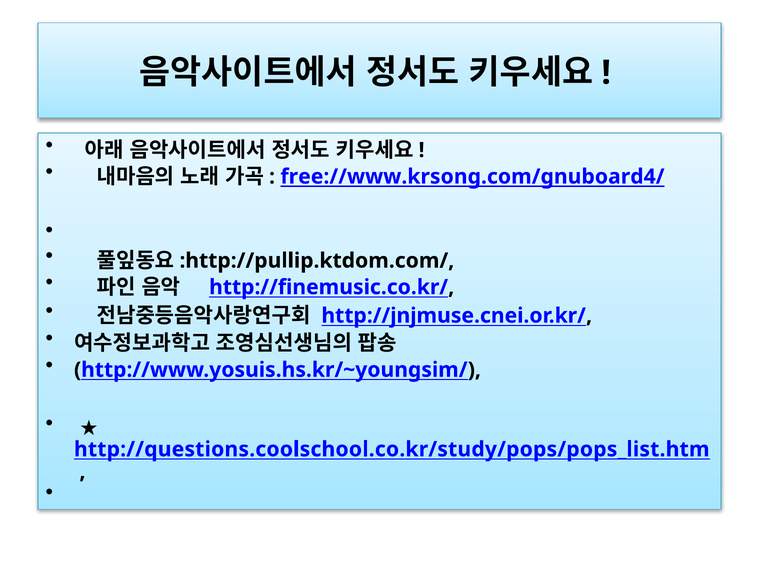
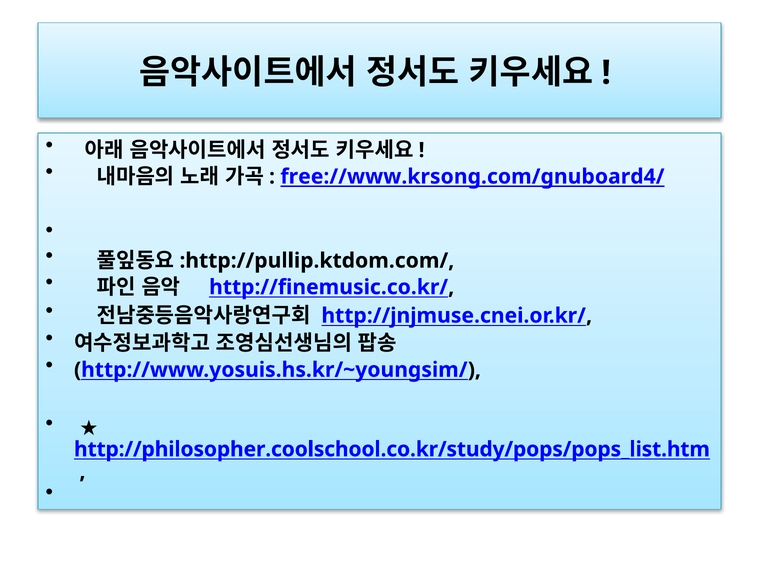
http://questions.coolschool.co.kr/study/pops/pops_list.htm: http://questions.coolschool.co.kr/study/pops/pops_list.htm -> http://philosopher.coolschool.co.kr/study/pops/pops_list.htm (392, 449)
